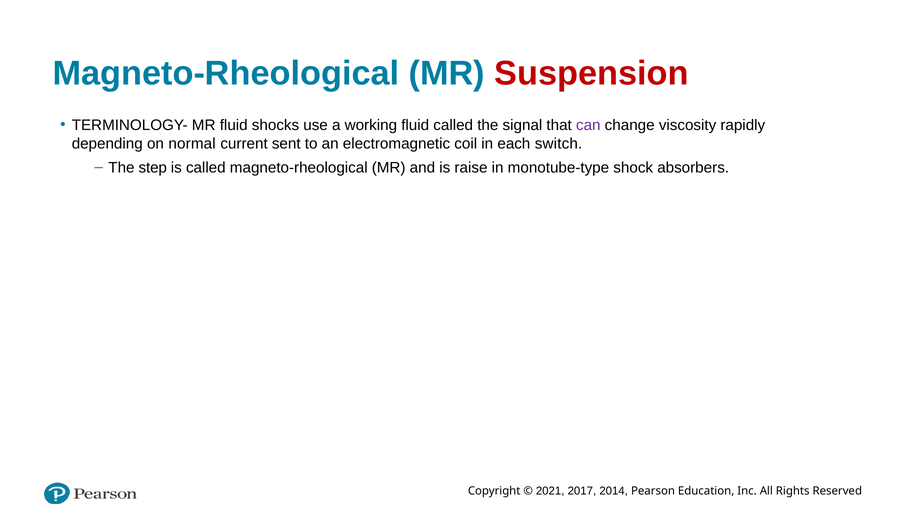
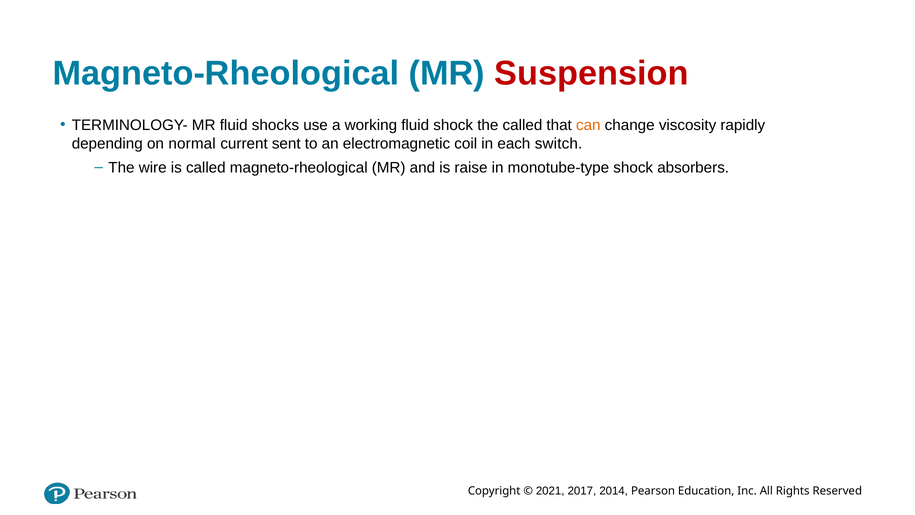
fluid called: called -> shock (453, 125)
the signal: signal -> called (522, 125)
can colour: purple -> orange (588, 125)
step: step -> wire (153, 168)
